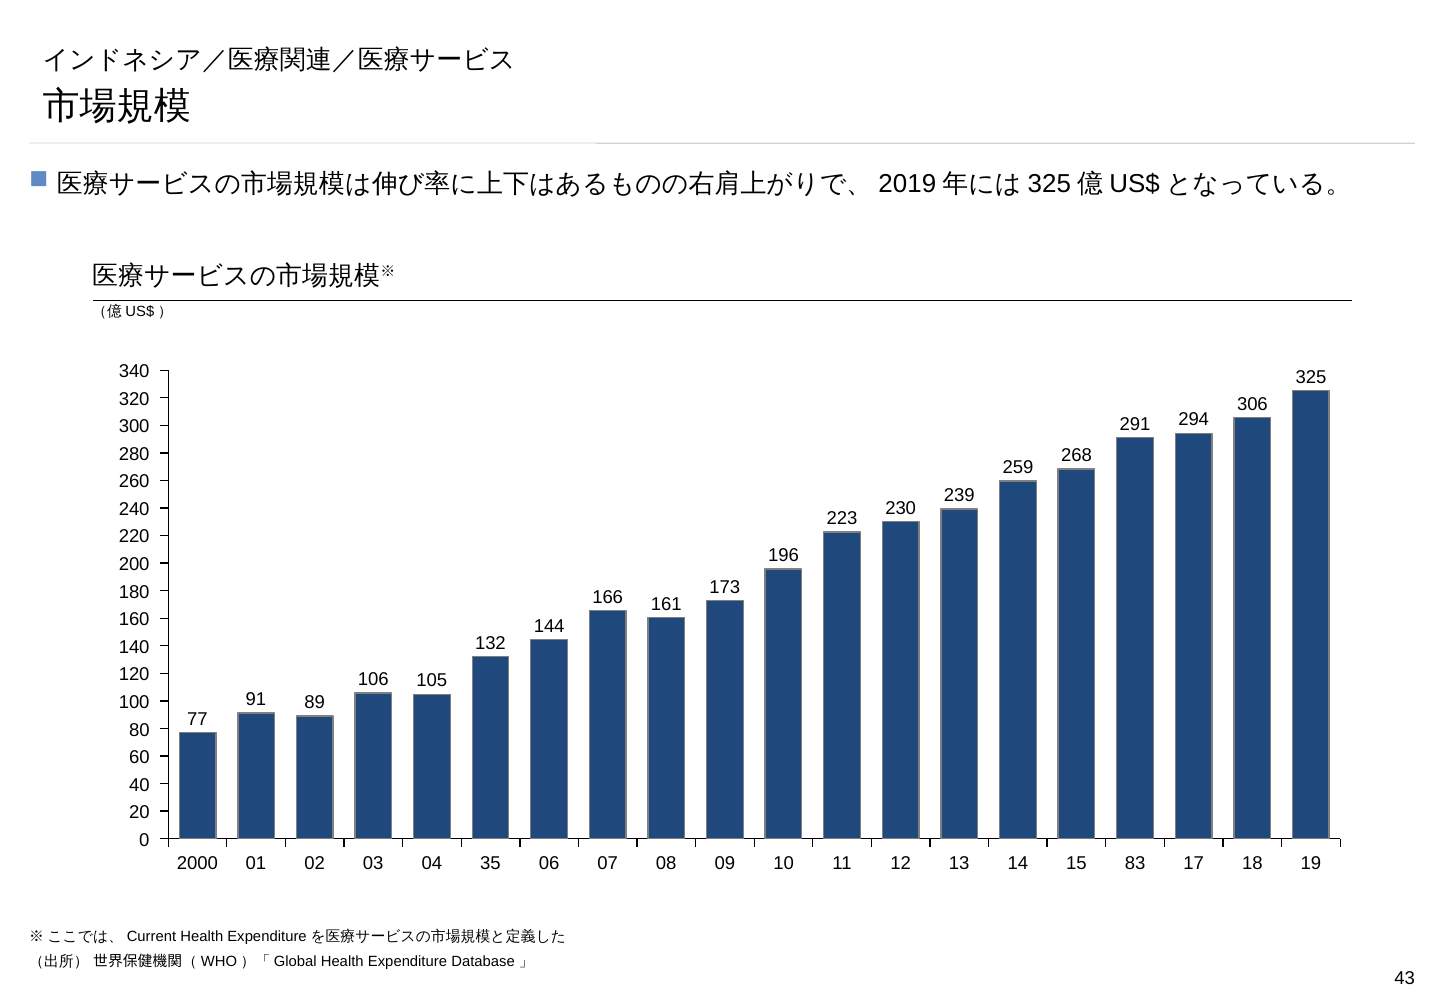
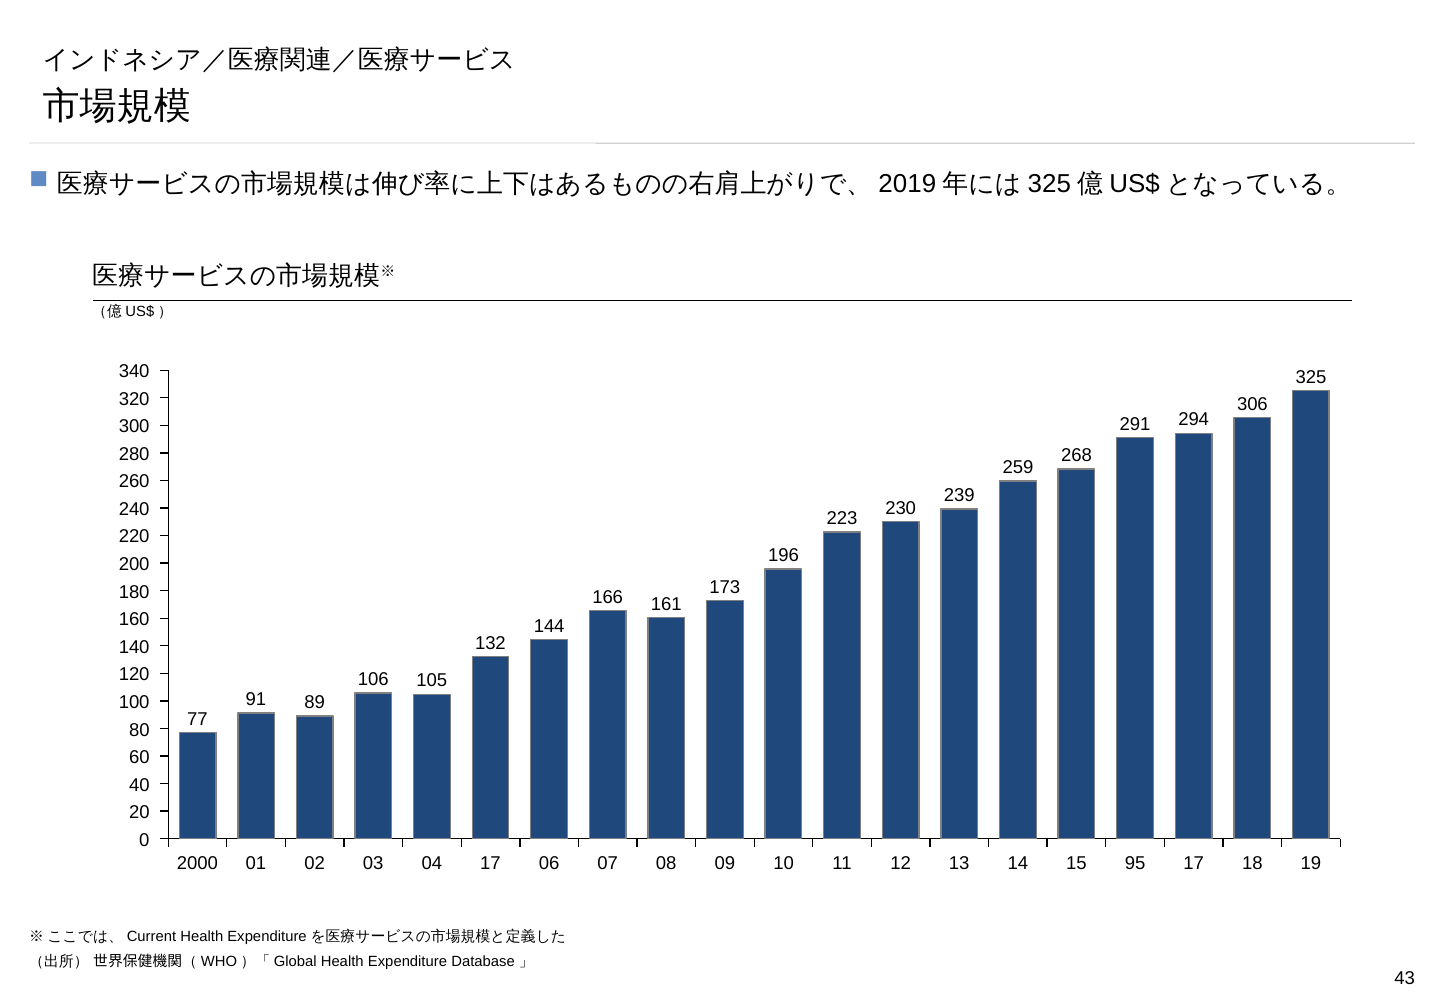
01 35: 35 -> 17 (490, 864)
83: 83 -> 95 (1135, 864)
